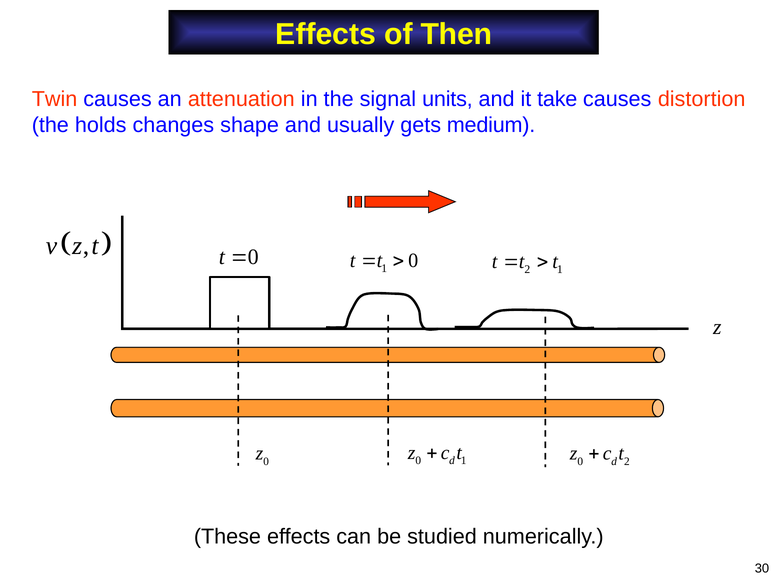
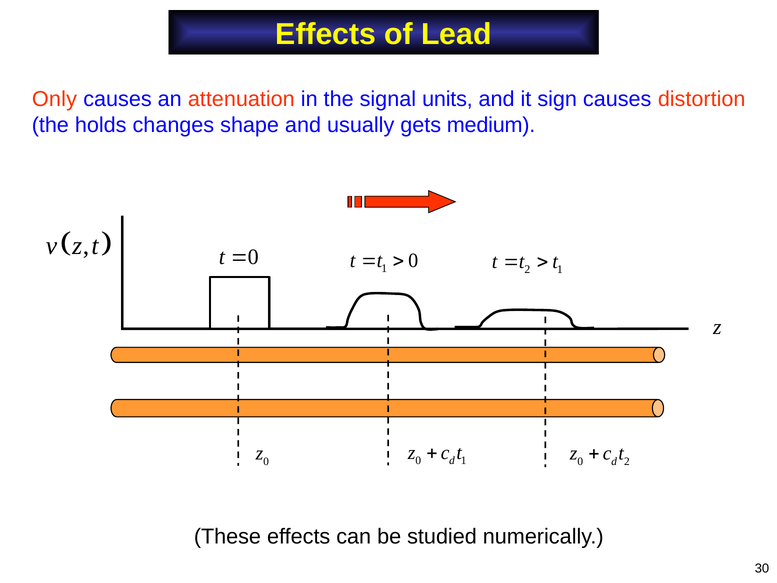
Then: Then -> Lead (456, 34)
Twin: Twin -> Only (54, 99)
take: take -> sign (557, 99)
